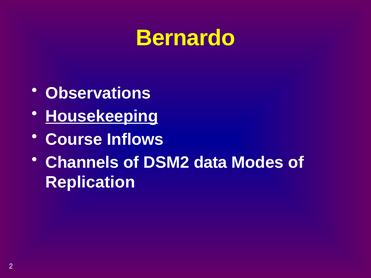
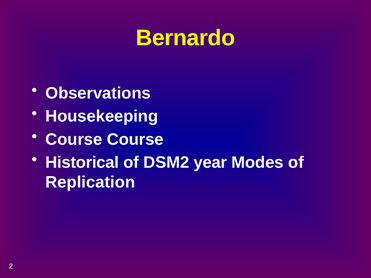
Housekeeping underline: present -> none (102, 116)
Course Inflows: Inflows -> Course (135, 139)
Channels: Channels -> Historical (82, 163)
data: data -> year (210, 163)
